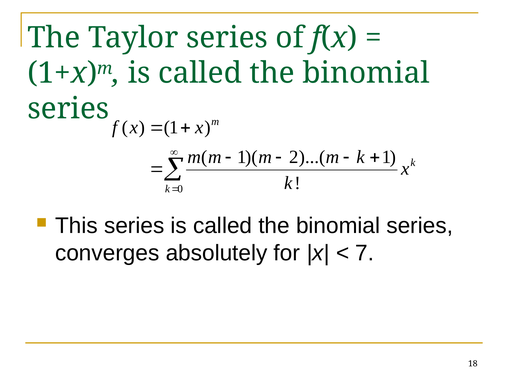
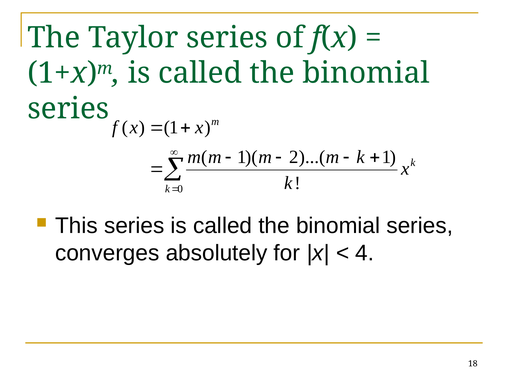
7: 7 -> 4 (365, 253)
